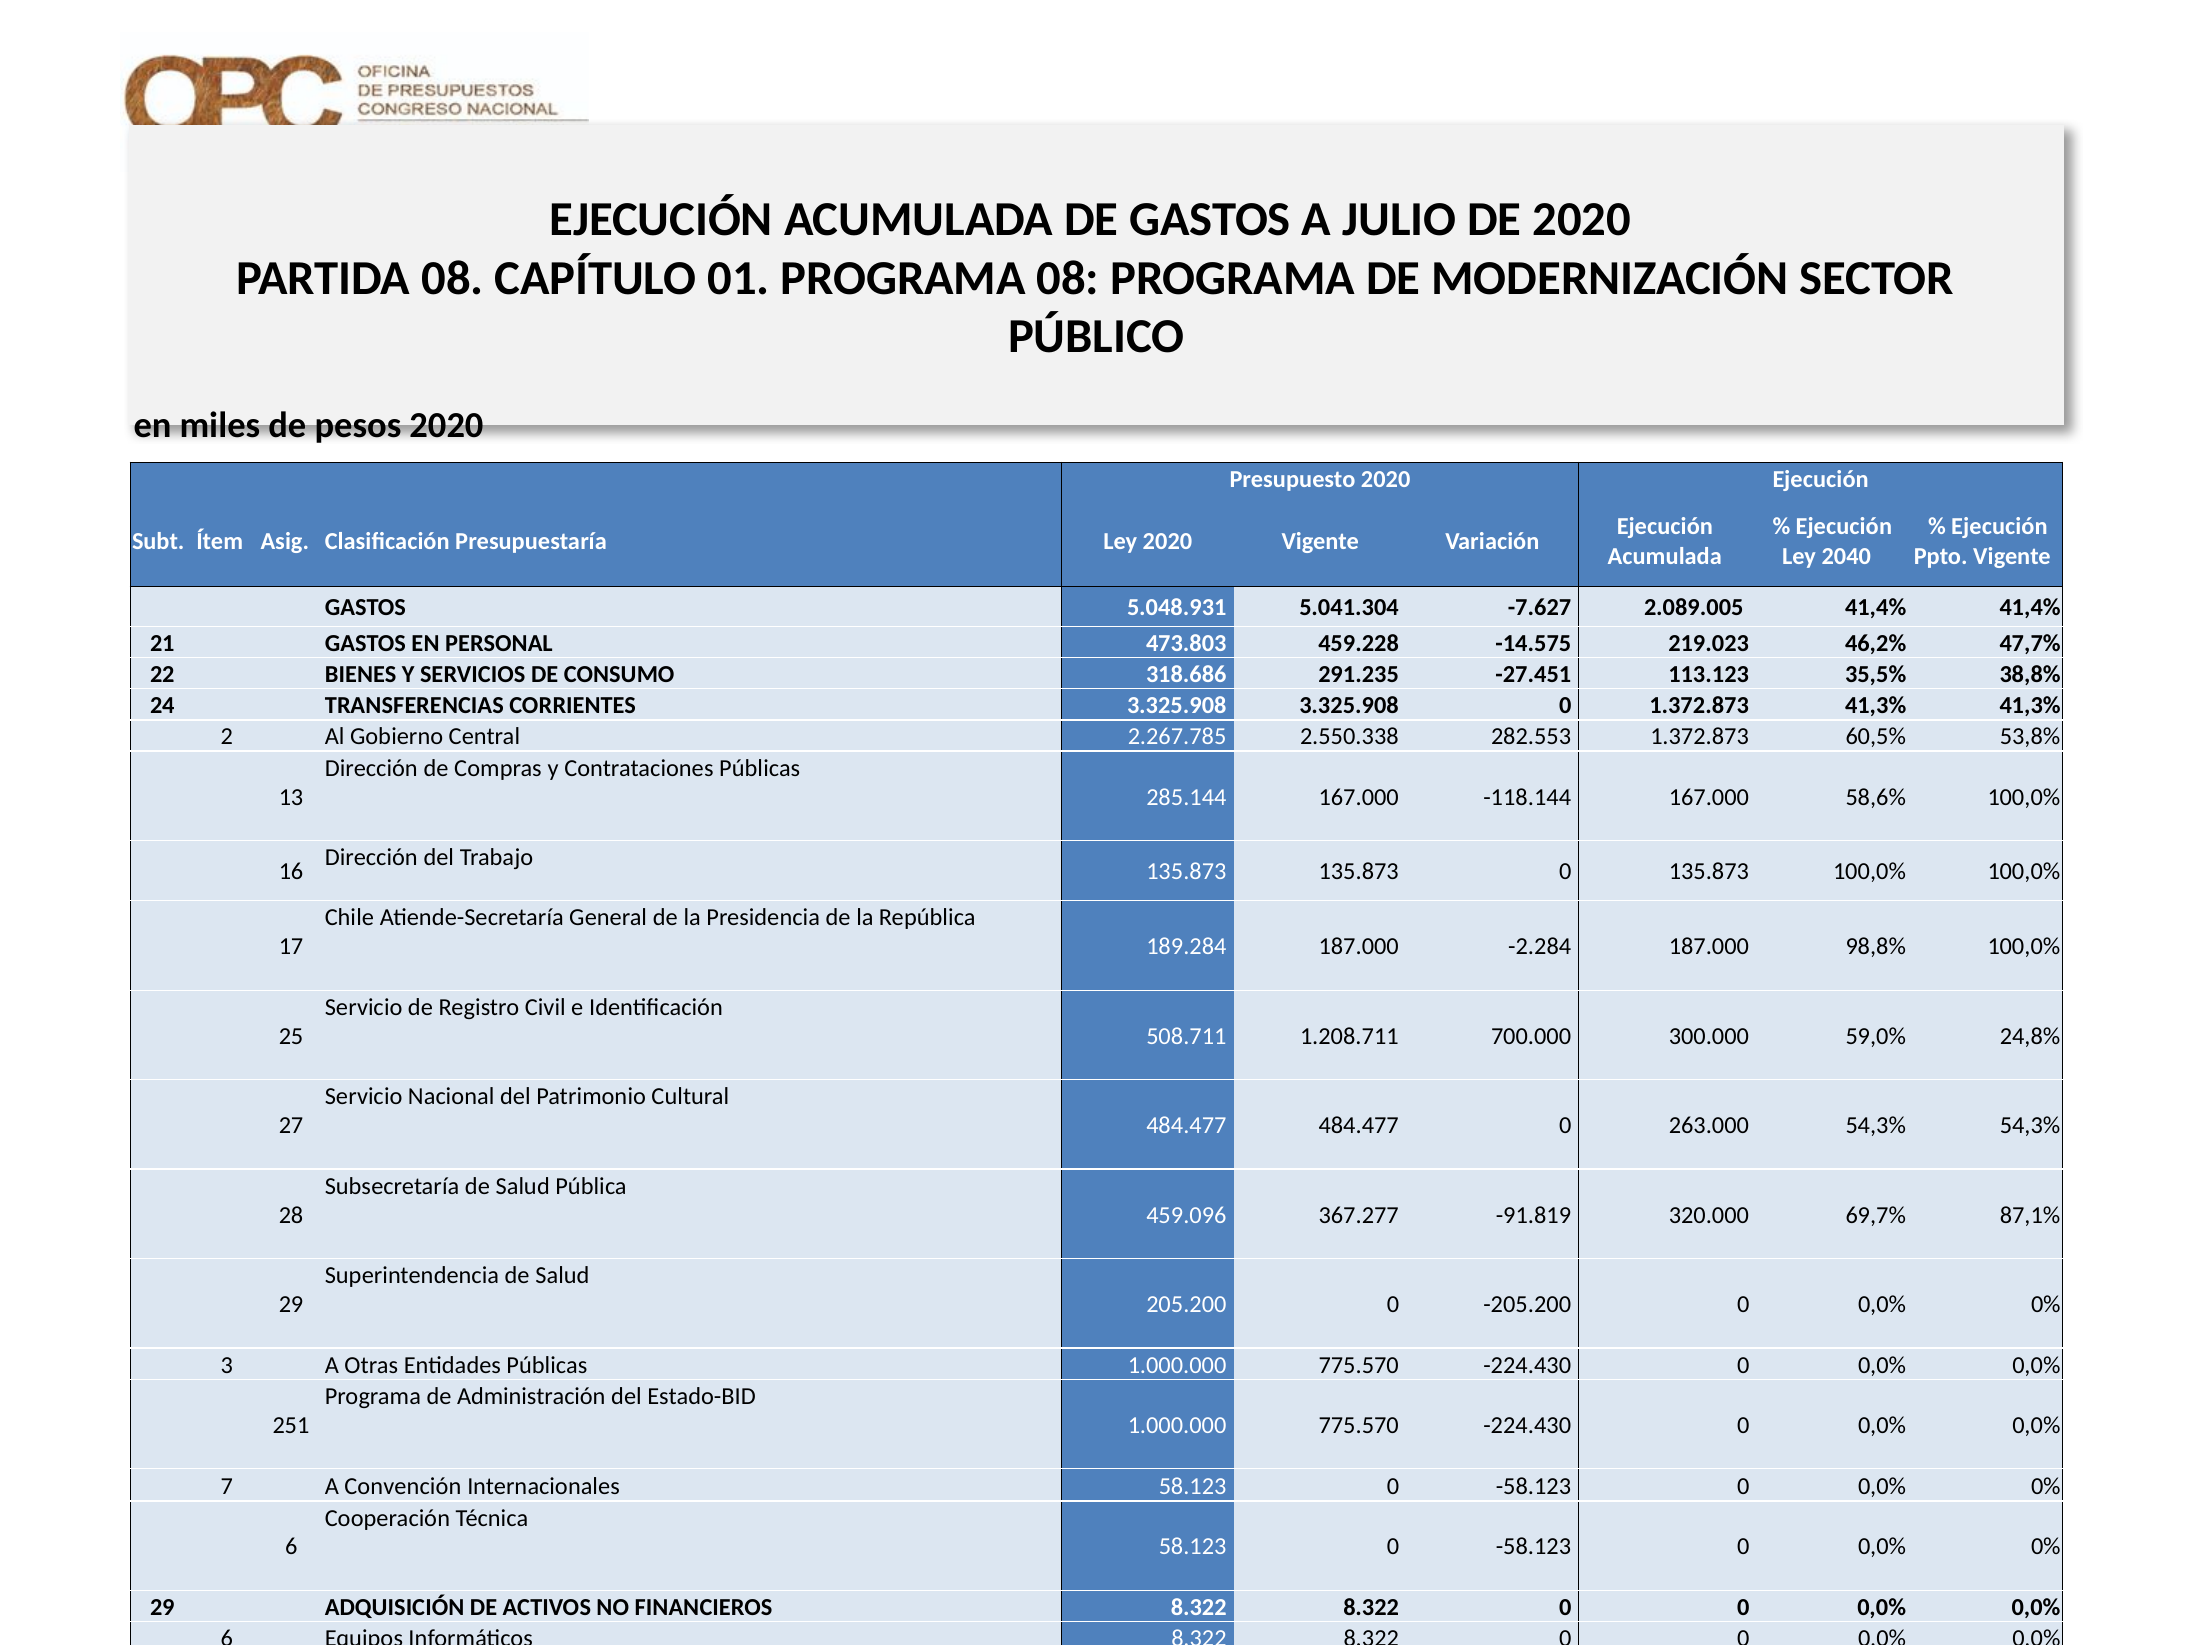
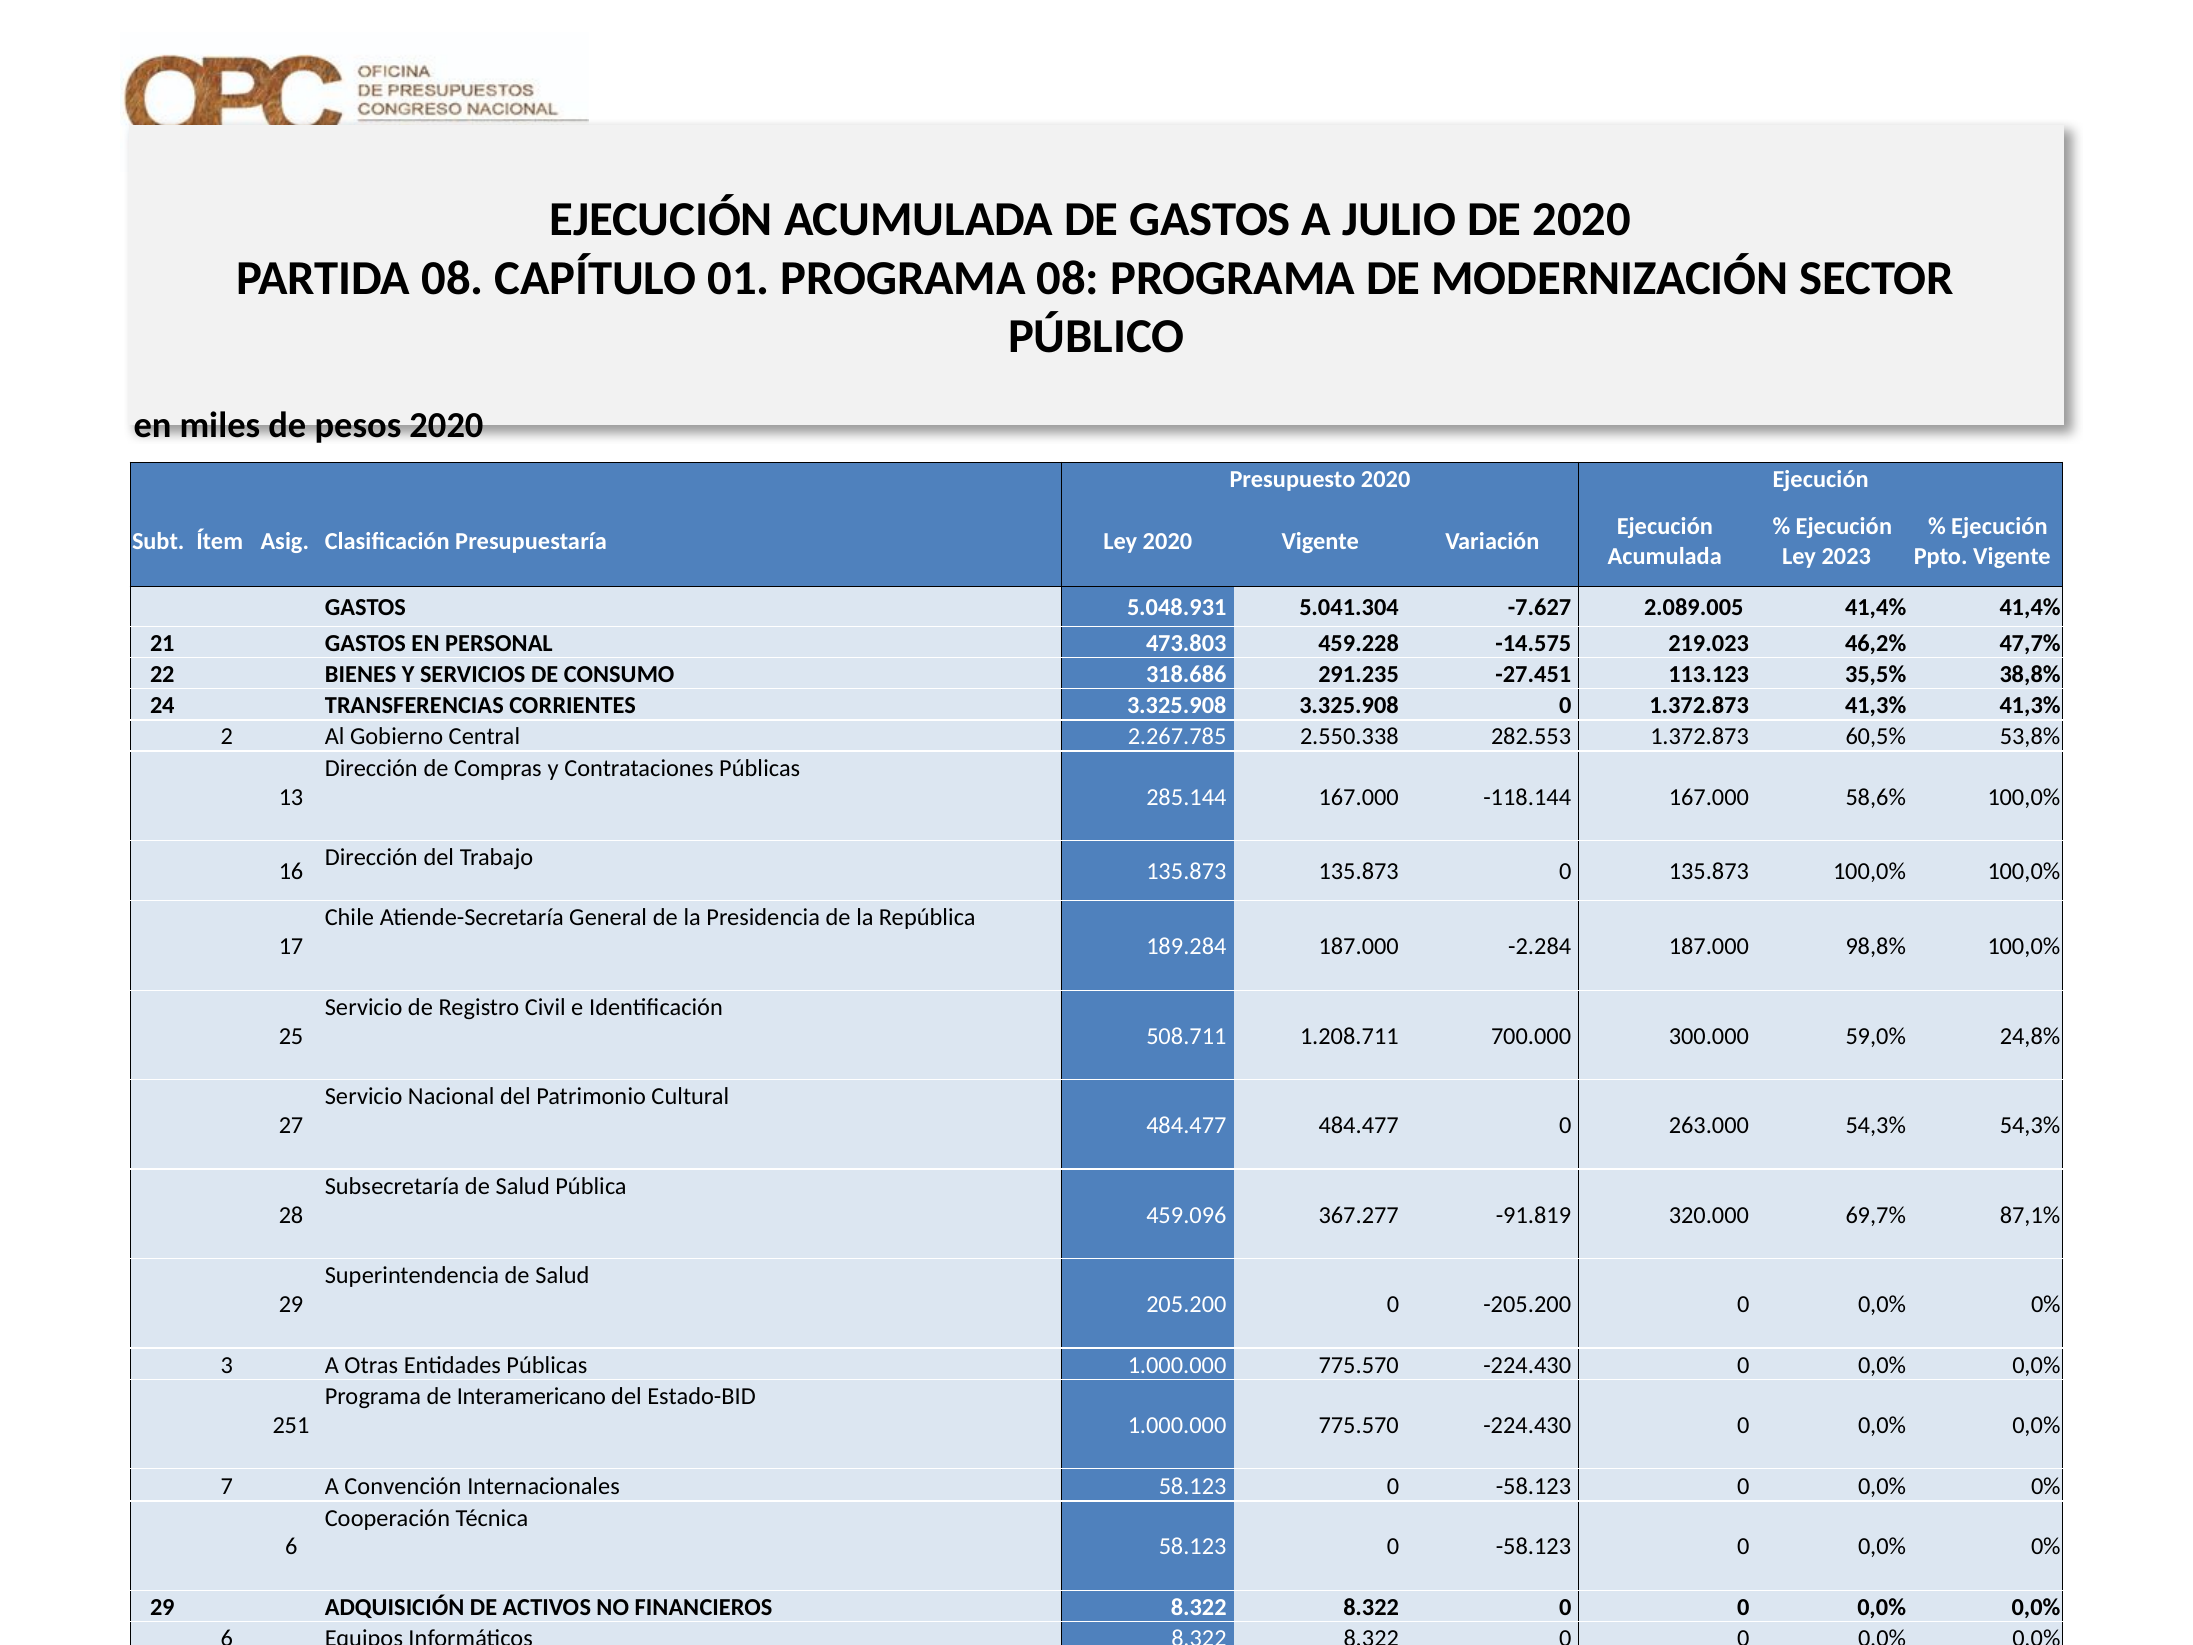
2040: 2040 -> 2023 (1846, 556)
Administración: Administración -> Interamericano (531, 1396)
